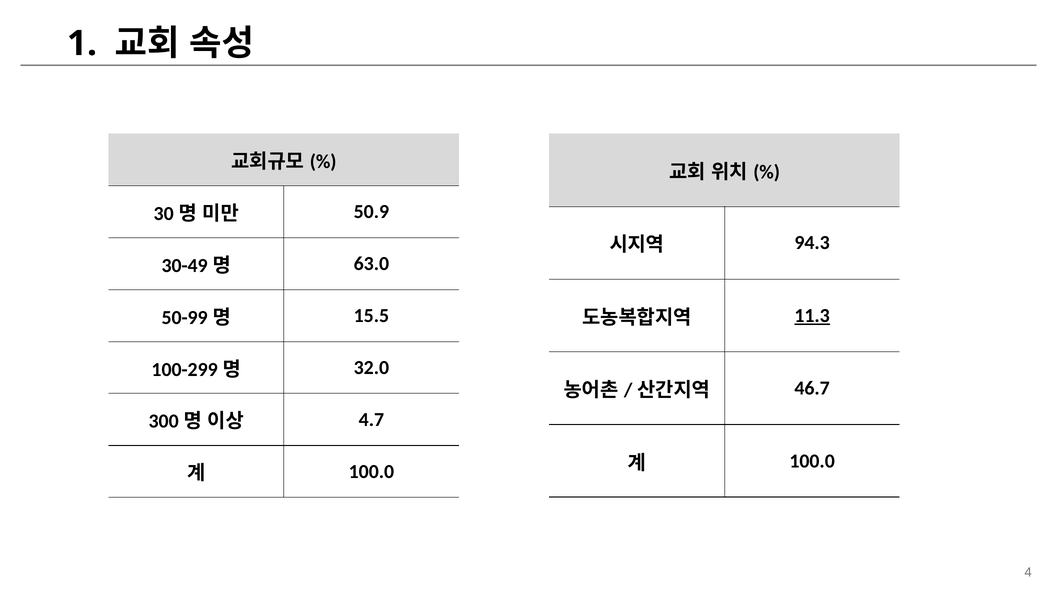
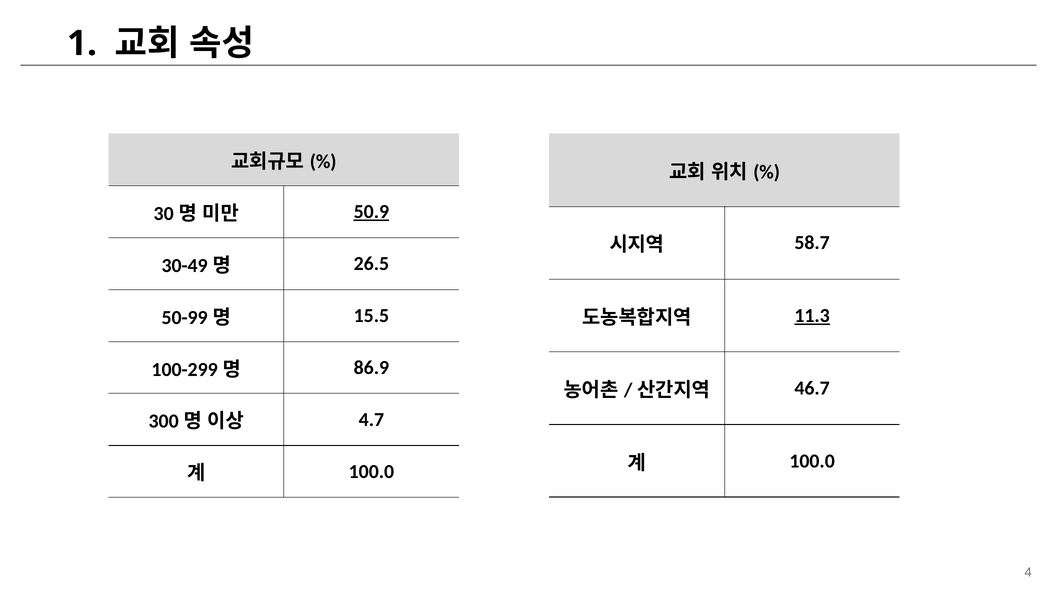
50.9 underline: none -> present (371, 212)
94.3: 94.3 -> 58.7 (812, 243)
63.0: 63.0 -> 26.5 (371, 264)
32.0: 32.0 -> 86.9 (371, 367)
